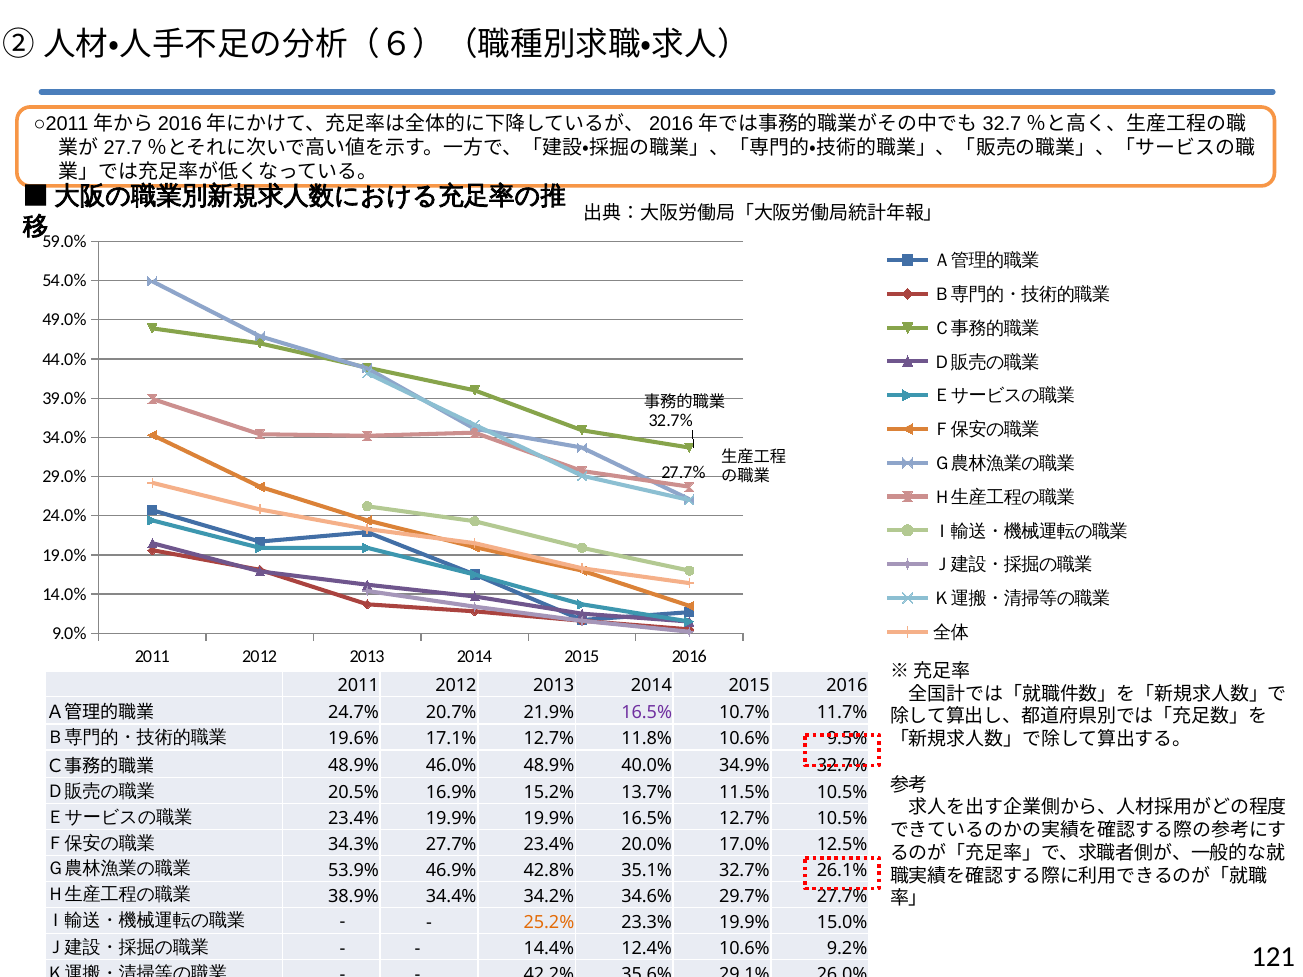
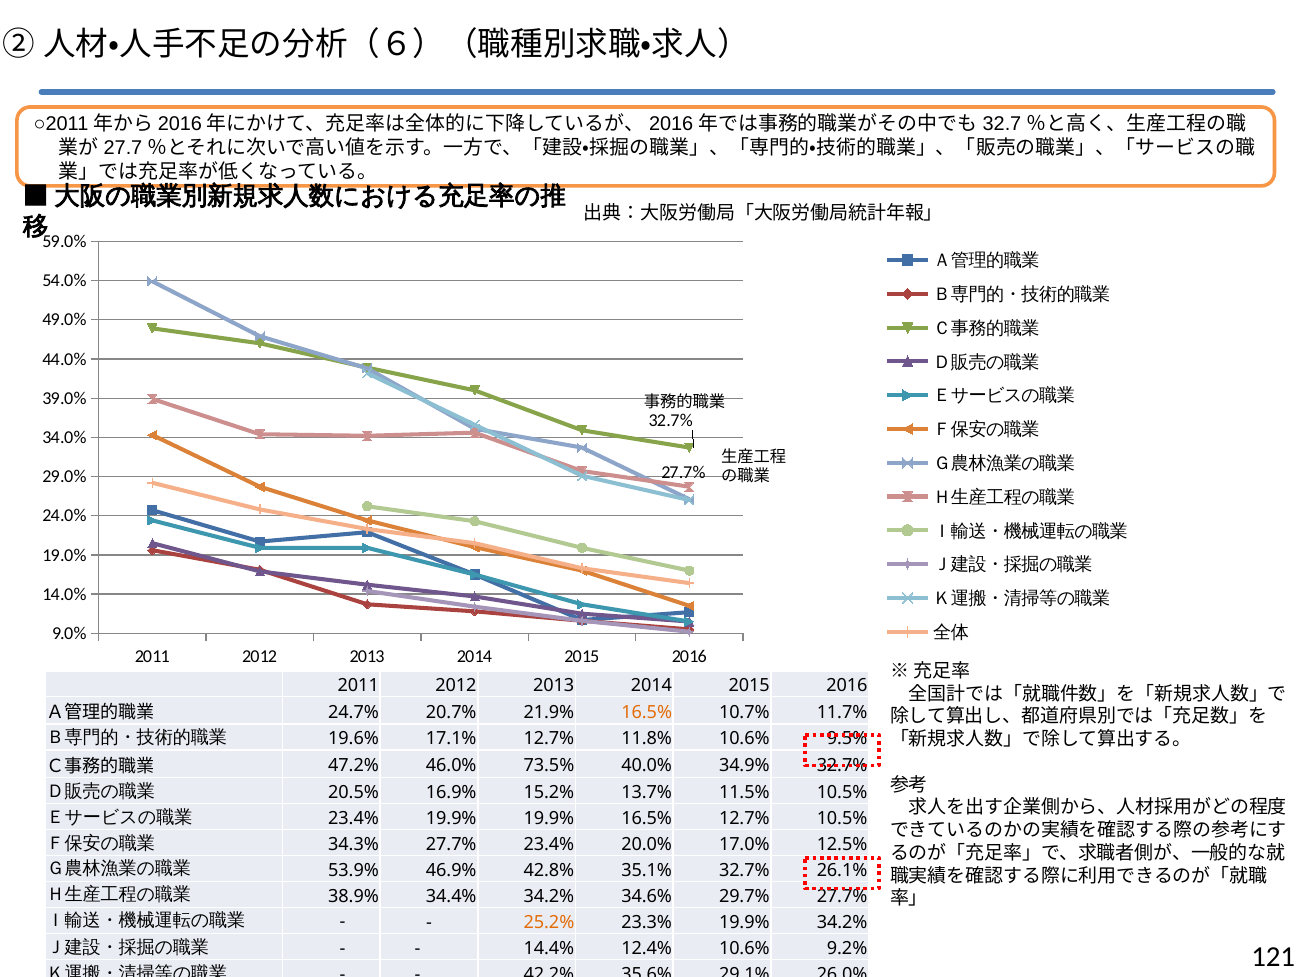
16.5% colour: purple -> orange (647, 712)
48.9%: 48.9% -> 47.2% (354, 766)
46.0% 48.9%: 48.9% -> 73.5% (549, 766)
19.9% 15.0%: 15.0% -> 34.2% (842, 922)
